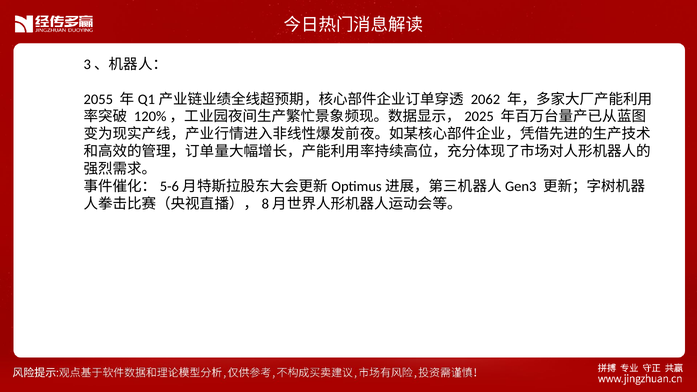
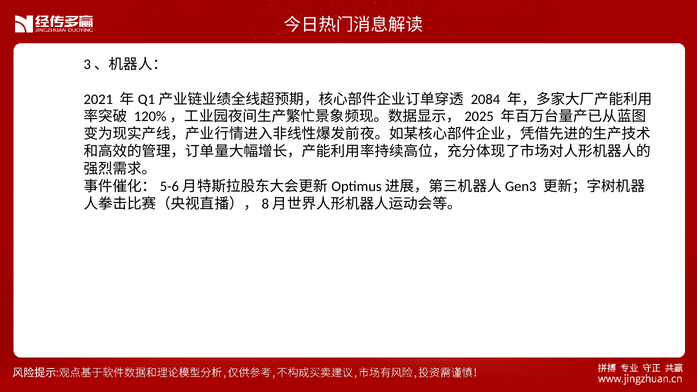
2055: 2055 -> 2021 (98, 99)
2062: 2062 -> 2084 (485, 99)
